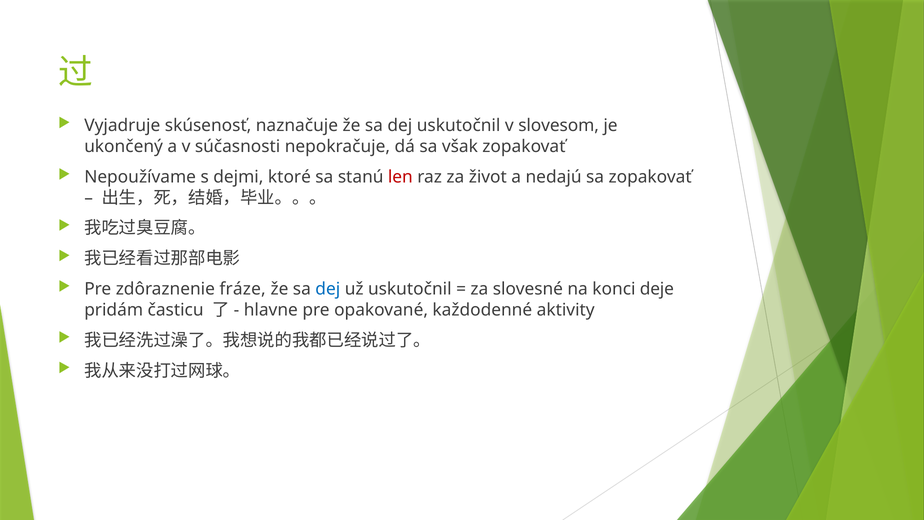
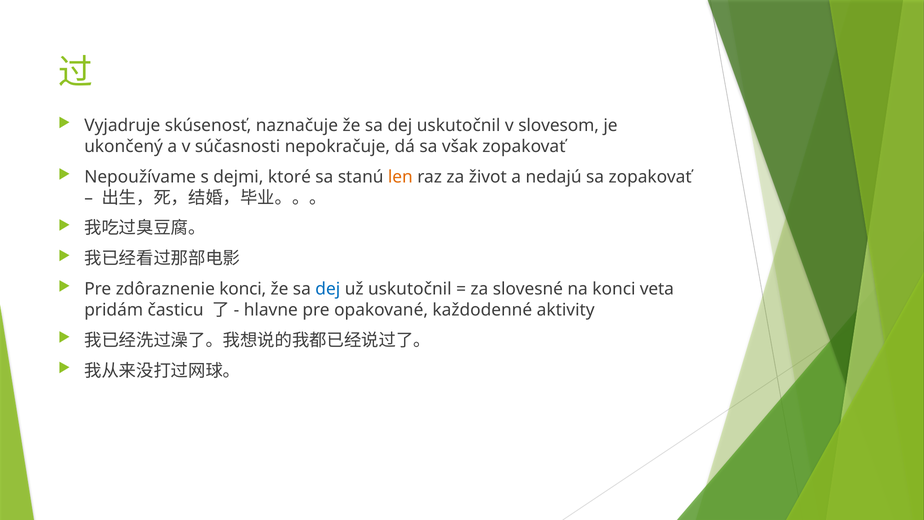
len colour: red -> orange (400, 177)
zdôraznenie fráze: fráze -> konci (243, 289)
deje: deje -> veta (657, 289)
